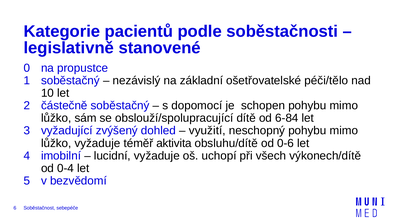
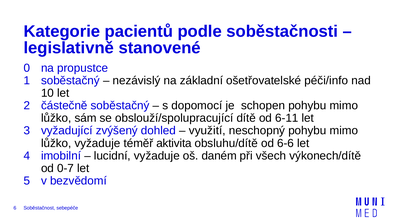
péči/tělo: péči/tělo -> péči/info (326, 81)
6-84: 6-84 -> 6-11 (287, 118)
0-6: 0-6 -> 6-6 (286, 143)
uchopí: uchopí -> daném (219, 156)
0-4: 0-4 -> 0-7 (66, 169)
